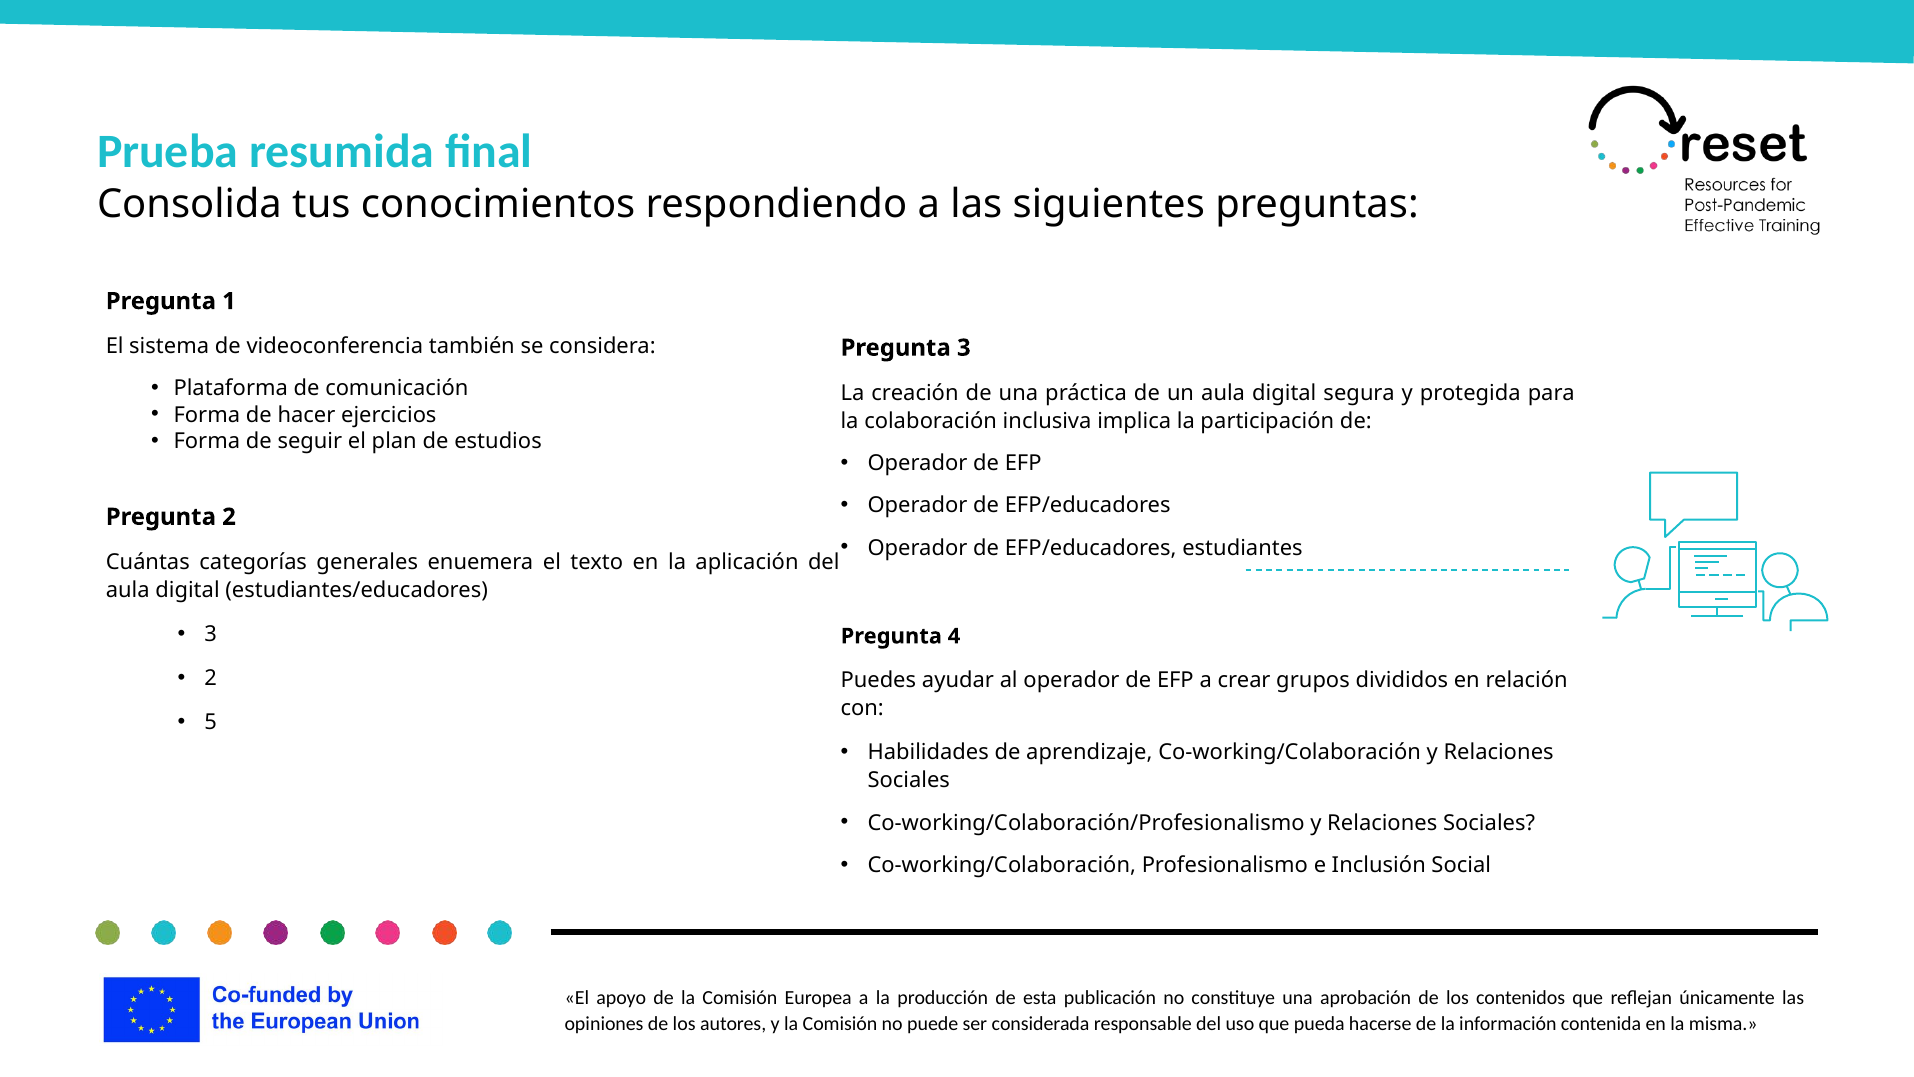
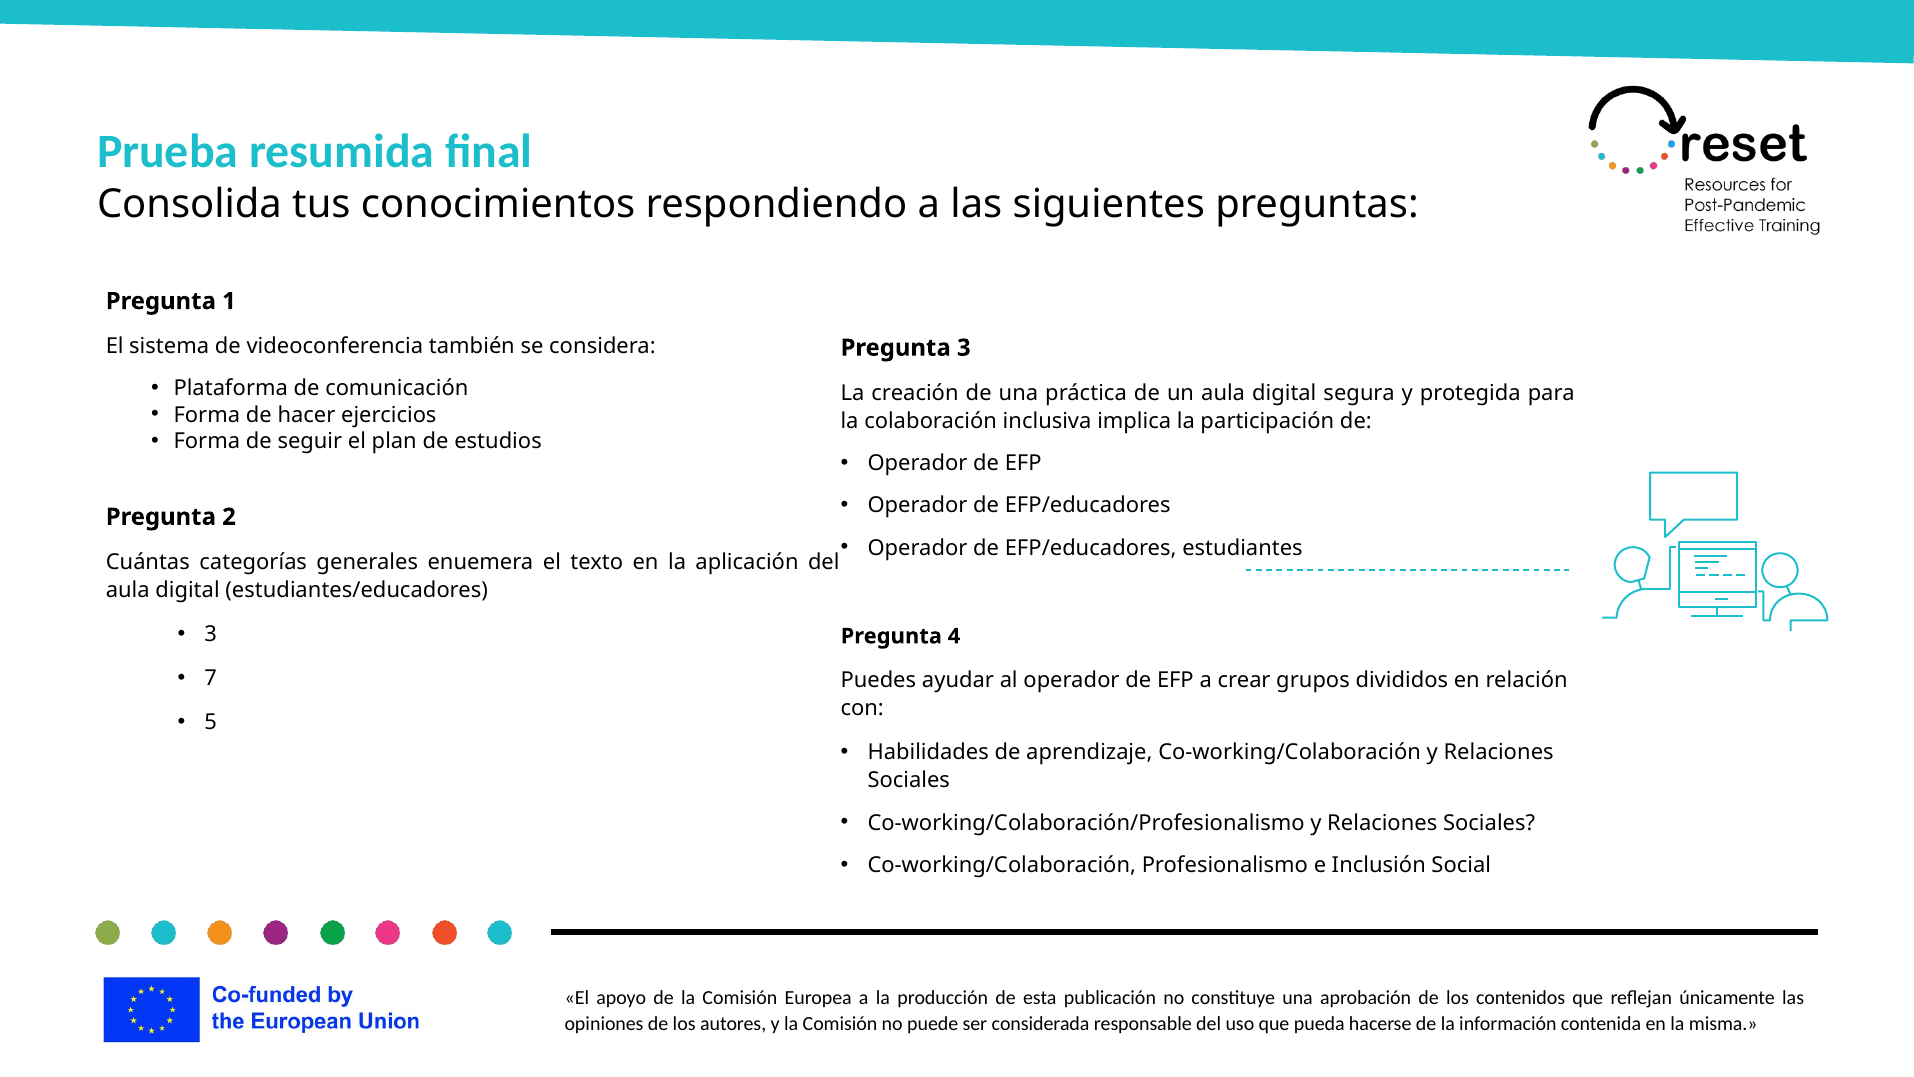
2: 2 -> 7 (211, 678)
